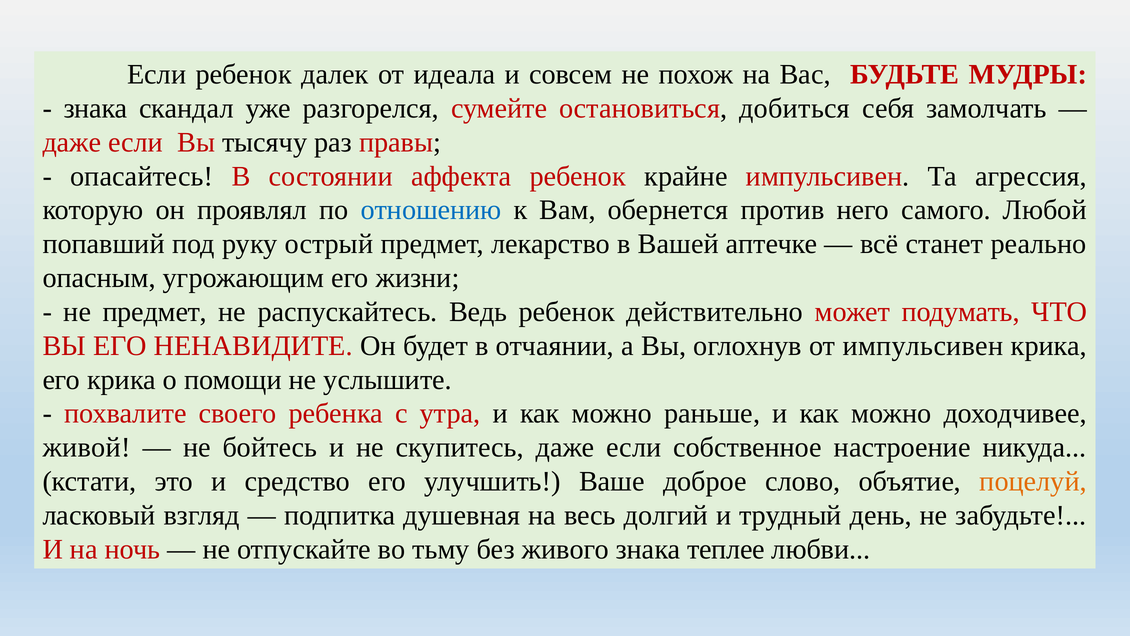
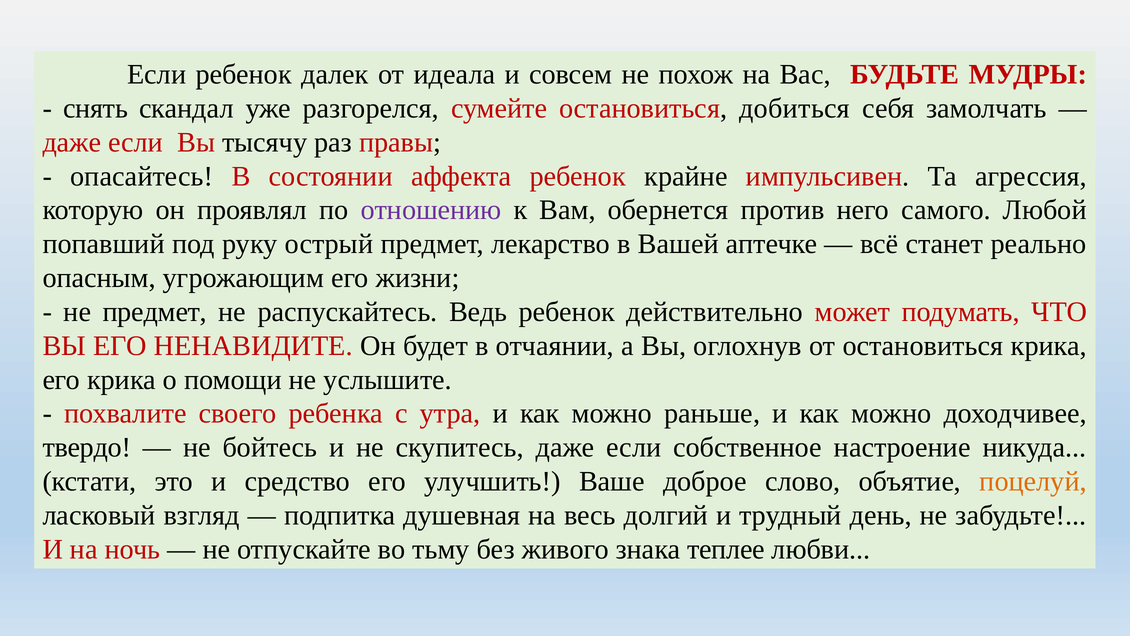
знака: знака -> снять (96, 108)
отношению colour: blue -> purple (431, 210)
от импульсивен: импульсивен -> остановиться (923, 346)
живой: живой -> твердо (87, 447)
